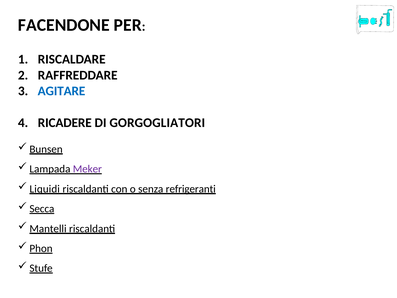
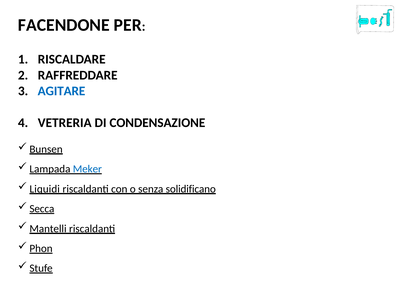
RICADERE: RICADERE -> VETRERIA (65, 123)
GORGOGLIATORI: GORGOGLIATORI -> CONDENSAZIONE (157, 123)
Meker colour: purple -> blue (87, 169)
refrigeranti: refrigeranti -> solidificano (191, 189)
